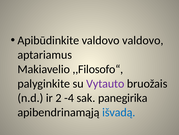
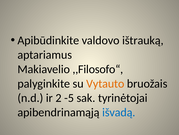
valdovo valdovo: valdovo -> ištrauką (143, 40)
Vytauto colour: purple -> orange (105, 83)
-4: -4 -> -5 (69, 97)
panegirika: panegirika -> tyrinėtojai (123, 97)
